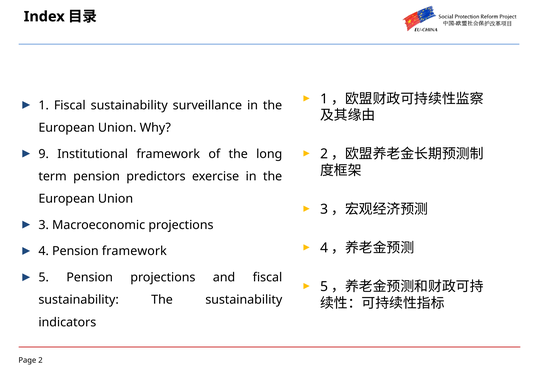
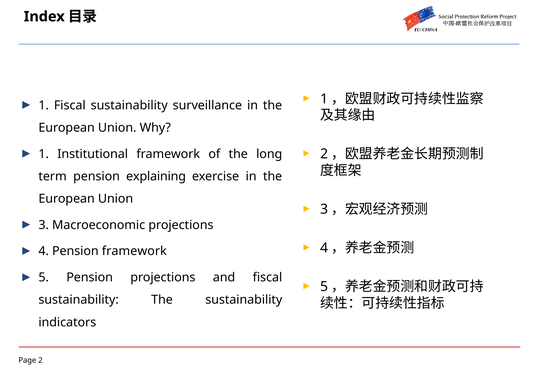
9: 9 -> 1 (44, 154)
predictors: predictors -> explaining (156, 176)
